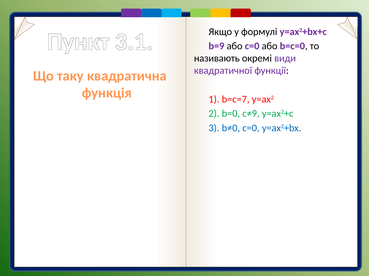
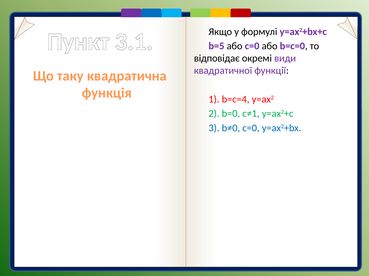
b=9: b=9 -> b=5 (216, 46)
називають: називають -> відповідає (217, 58)
b=c=7: b=c=7 -> b=c=4 (236, 100)
c≠9: c≠9 -> c≠1 (251, 114)
